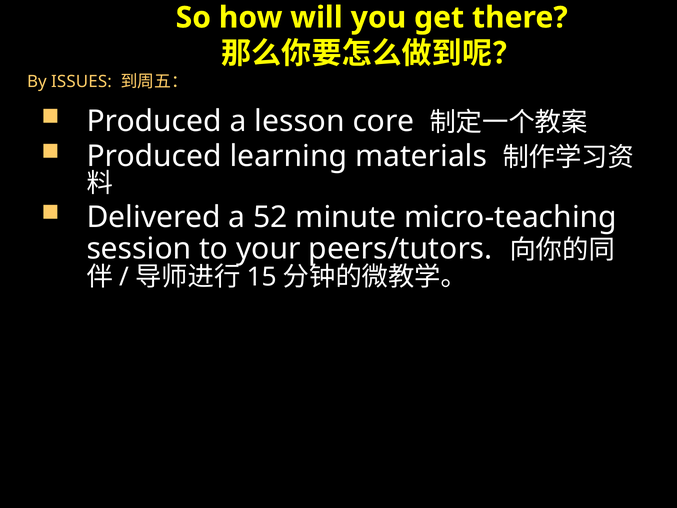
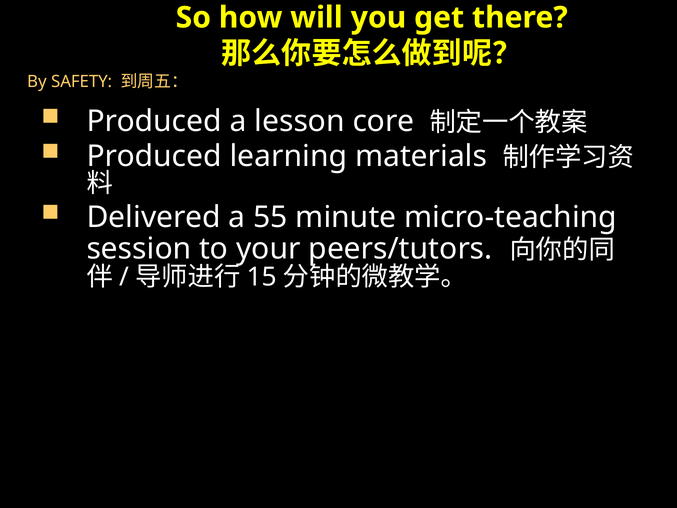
ISSUES: ISSUES -> SAFETY (82, 82)
52: 52 -> 55 (270, 217)
